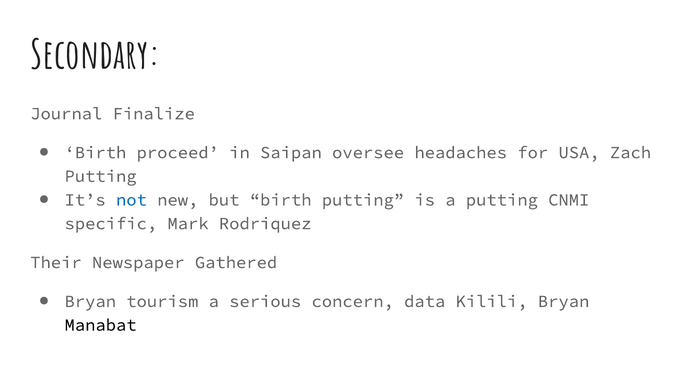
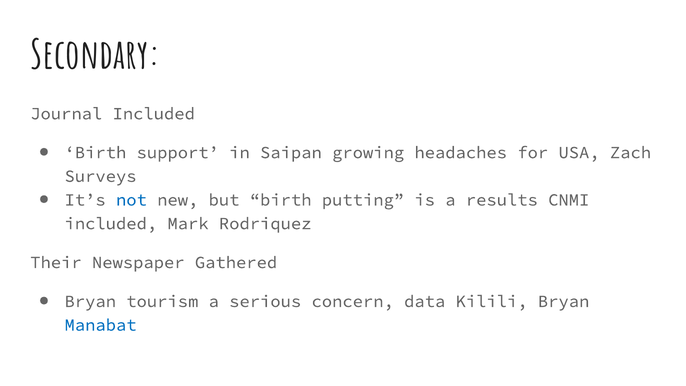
Journal Finalize: Finalize -> Included (154, 114)
proceed: proceed -> support (178, 152)
oversee: oversee -> growing (368, 152)
Putting: Putting -> Surveys (101, 176)
a putting: putting -> results (502, 200)
specific: specific -> included (111, 223)
Manabat colour: black -> blue (101, 325)
